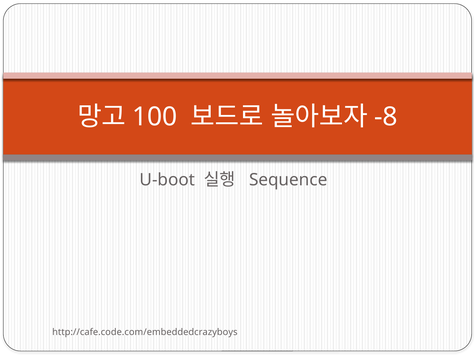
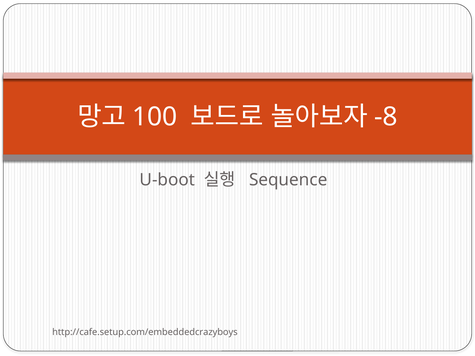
http://cafe.code.com/embeddedcrazyboys: http://cafe.code.com/embeddedcrazyboys -> http://cafe.setup.com/embeddedcrazyboys (145, 332)
